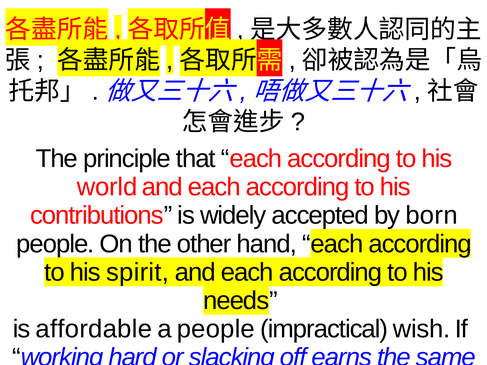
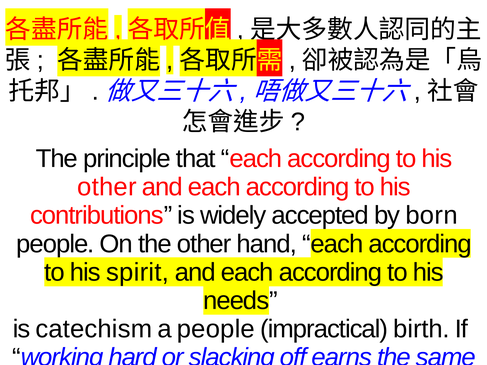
world: world -> other (107, 187)
affordable: affordable -> catechism (94, 329)
wish: wish -> birth (421, 329)
